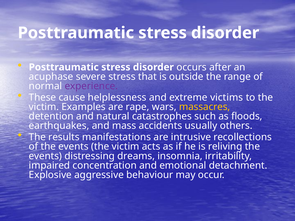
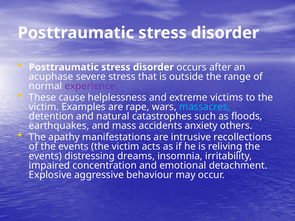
massacres colour: yellow -> light blue (205, 107)
usually: usually -> anxiety (201, 126)
results: results -> apathy (64, 137)
